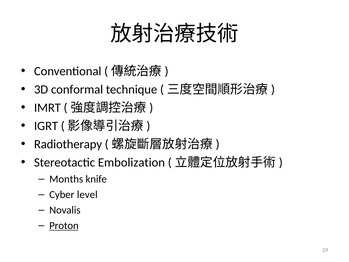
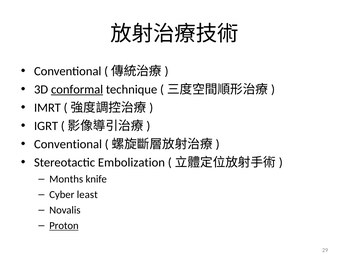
conformal underline: none -> present (77, 89)
Radiotherapy: Radiotherapy -> Conventional (68, 144)
level: level -> least (87, 194)
